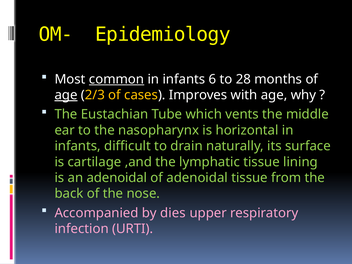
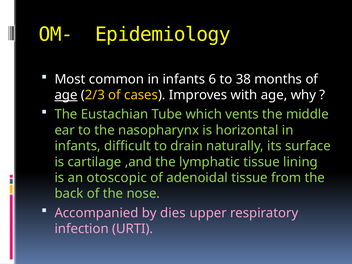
common underline: present -> none (117, 79)
28: 28 -> 38 (243, 79)
an adenoidal: adenoidal -> otoscopic (117, 178)
